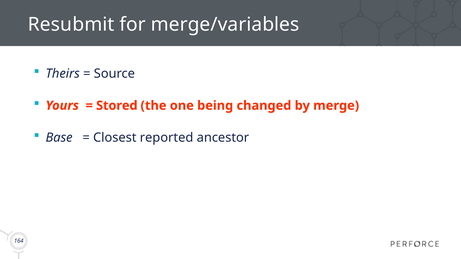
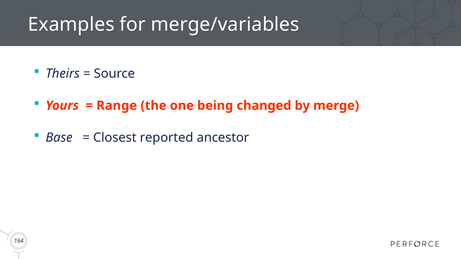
Resubmit: Resubmit -> Examples (71, 25)
Stored: Stored -> Range (117, 106)
